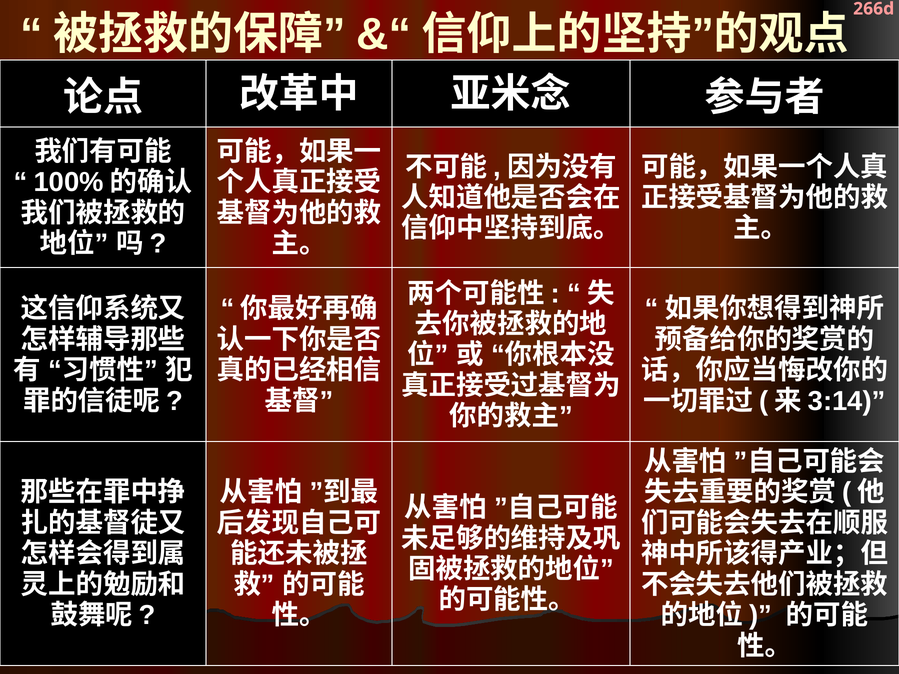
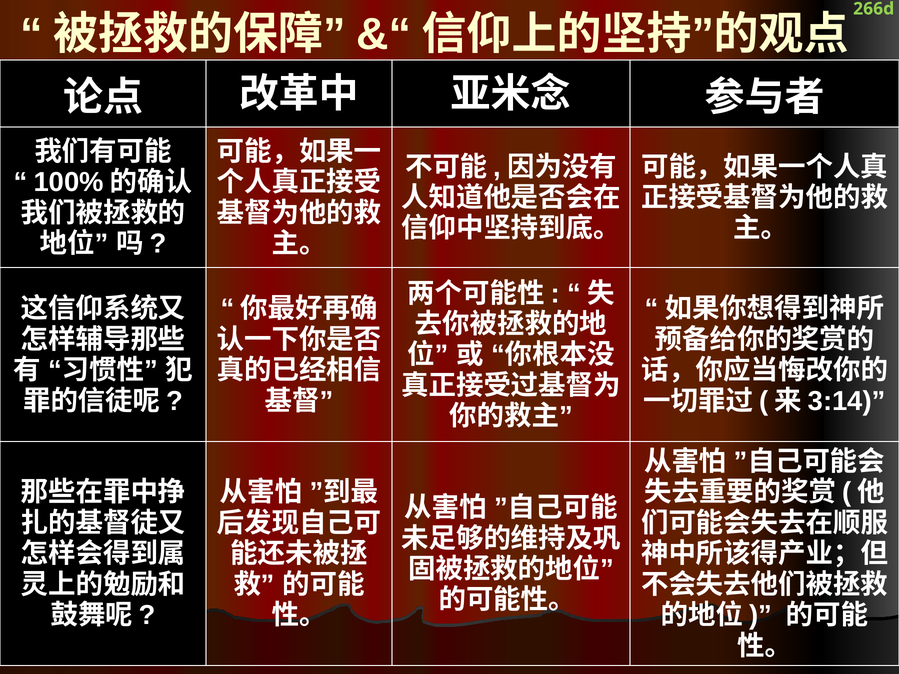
266d colour: pink -> light green (874, 9)
